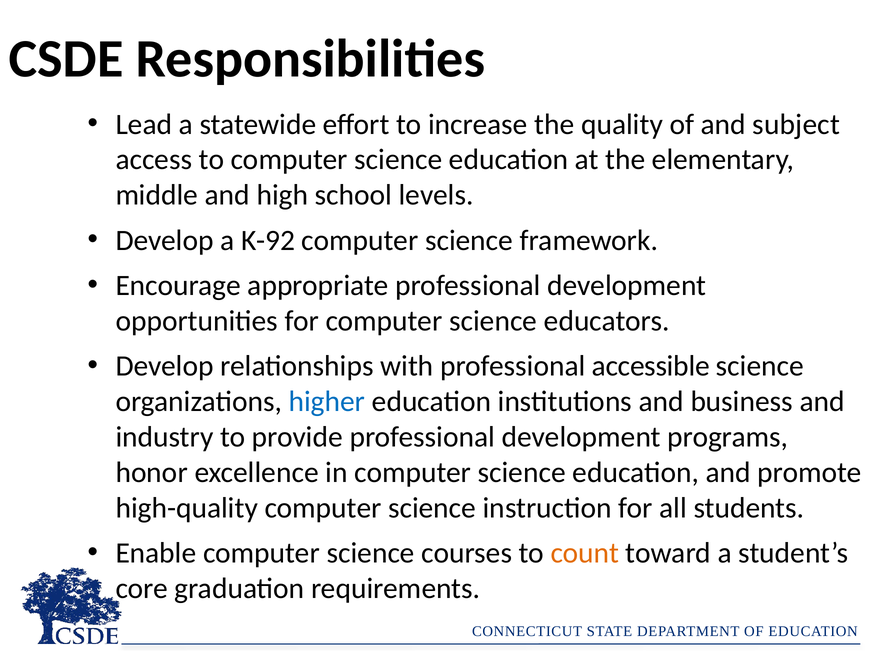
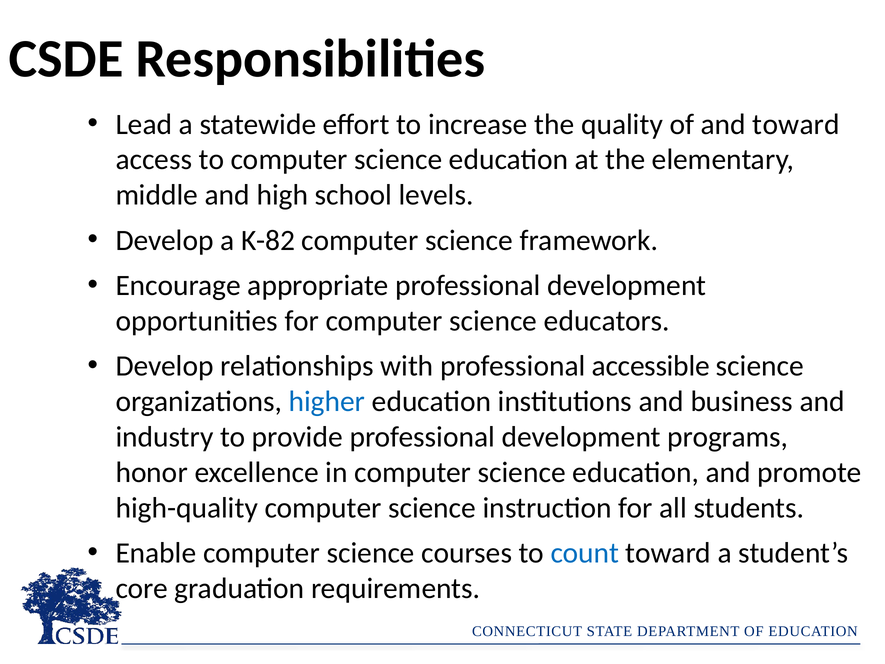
and subject: subject -> toward (796, 124)
K-92: K-92 -> K-82 (268, 240)
count colour: orange -> blue (585, 553)
